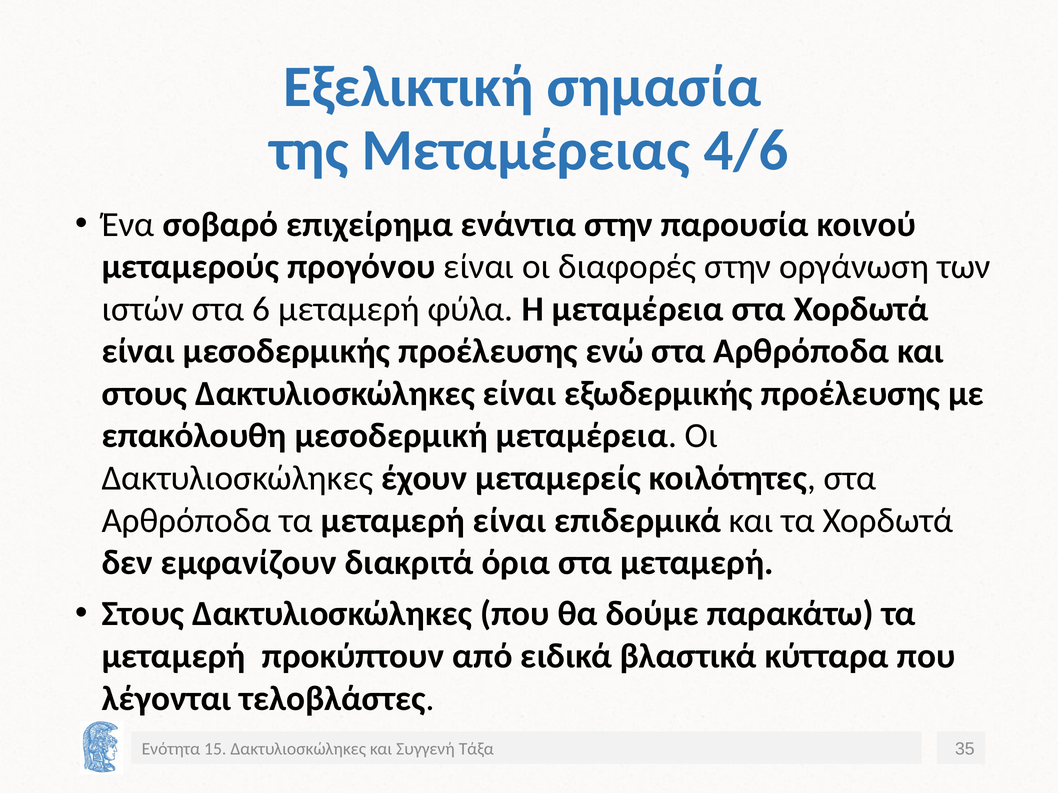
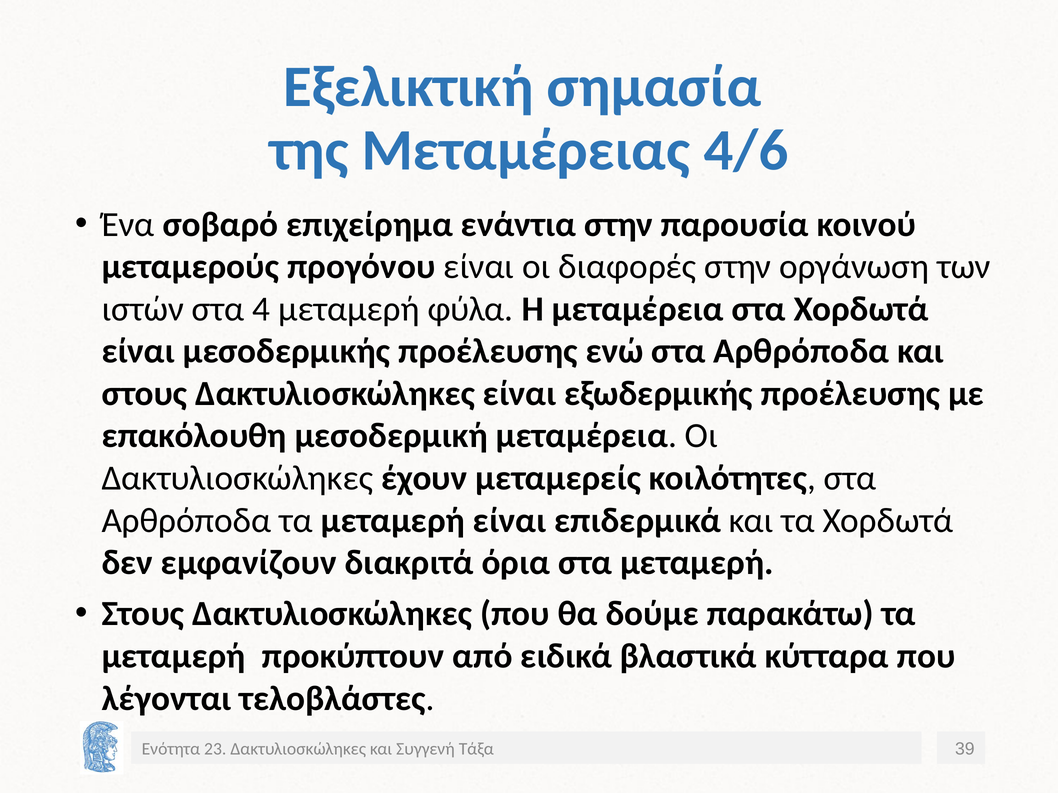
6: 6 -> 4 (261, 309)
15: 15 -> 23 (215, 749)
35: 35 -> 39 (965, 749)
